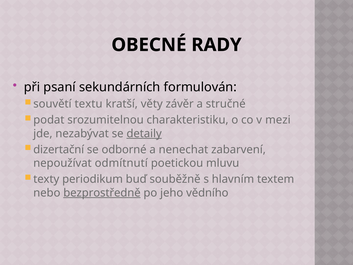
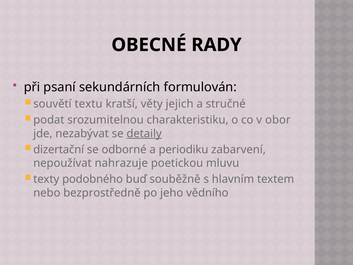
závěr: závěr -> jejich (180, 104)
mezi: mezi -> obor (278, 120)
nenechat: nenechat -> periodiku (184, 149)
odmítnutí: odmítnutí -> nahrazuje (121, 163)
periodikum: periodikum -> podobného (93, 179)
bezprostředně underline: present -> none (102, 193)
